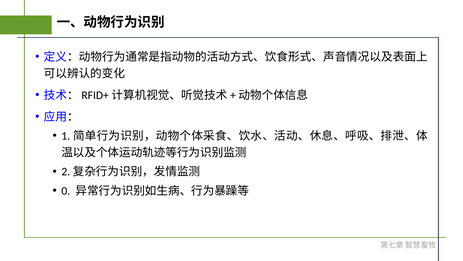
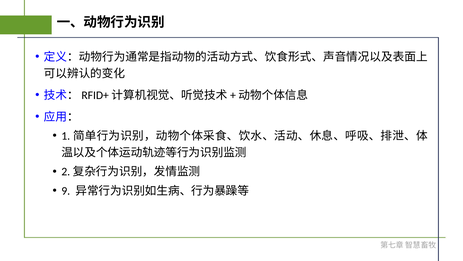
0: 0 -> 9 (66, 191)
